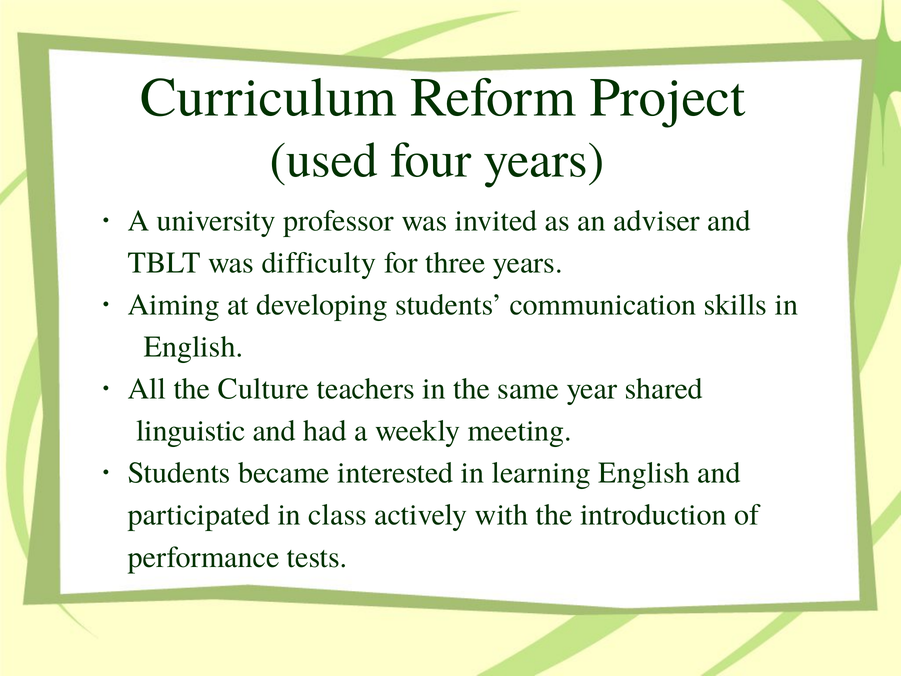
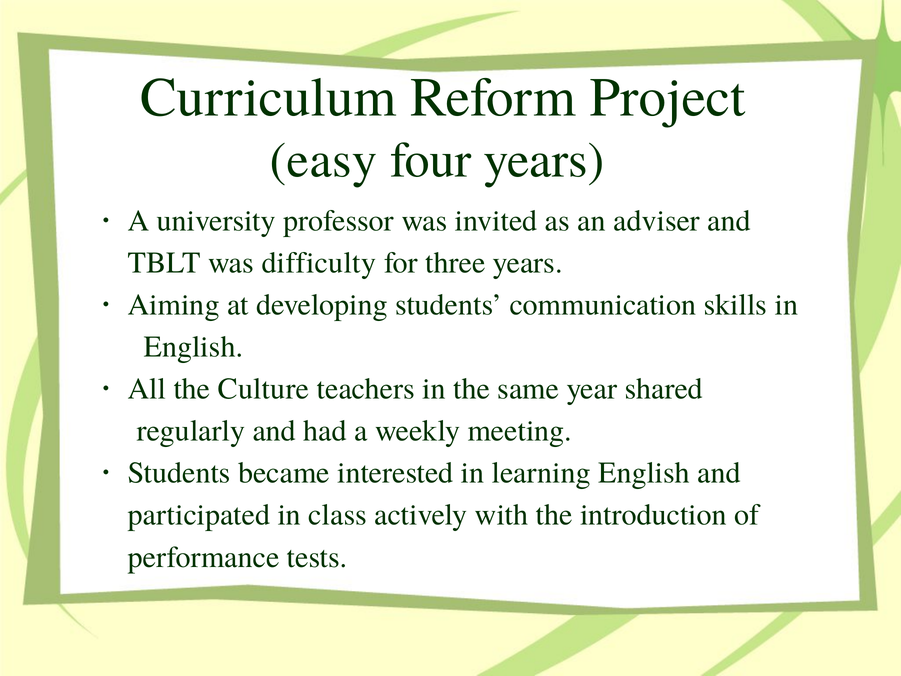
used: used -> easy (323, 160)
linguistic: linguistic -> regularly (191, 431)
